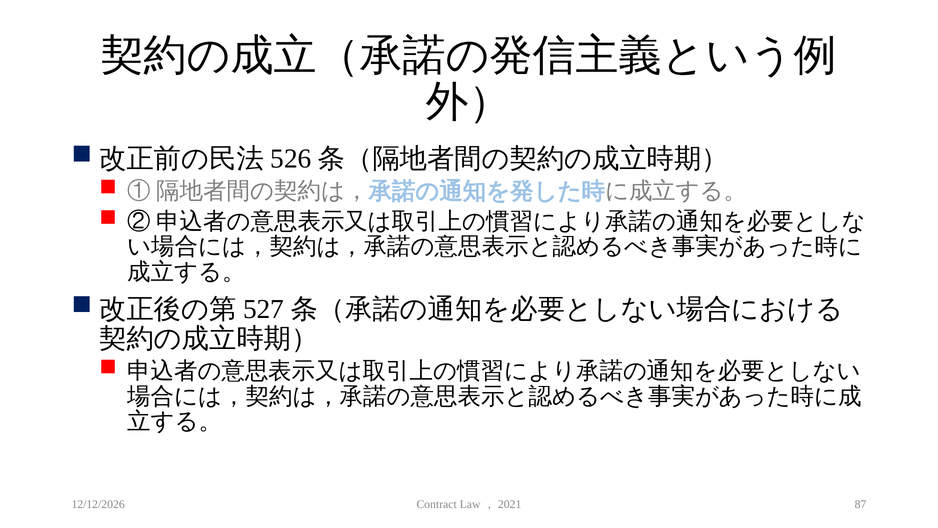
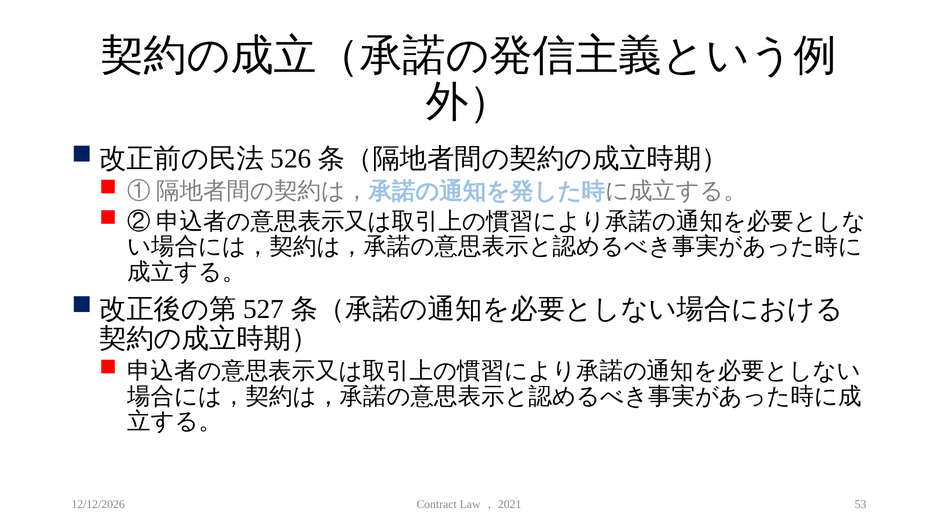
87: 87 -> 53 (861, 504)
